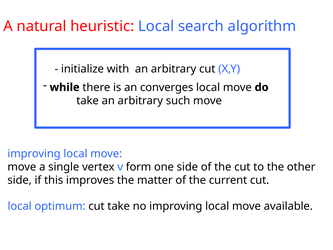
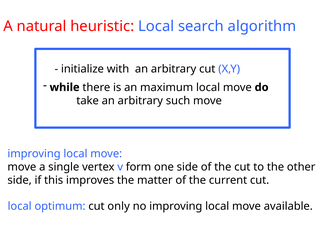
converges: converges -> maximum (167, 87)
cut take: take -> only (119, 206)
